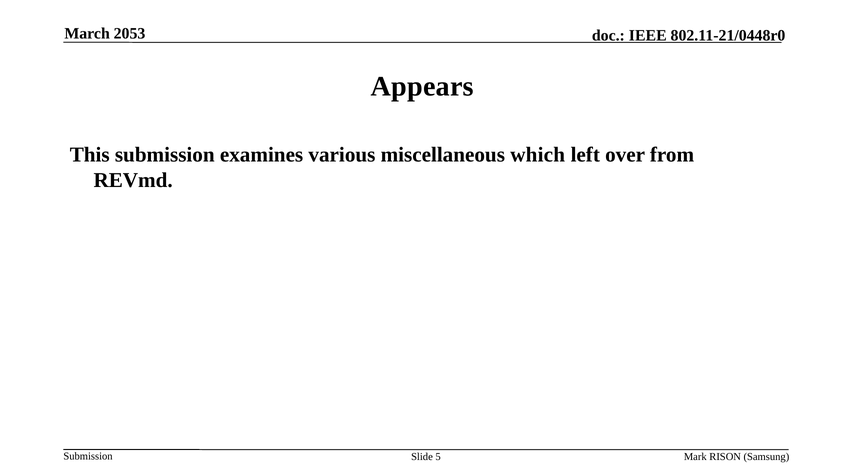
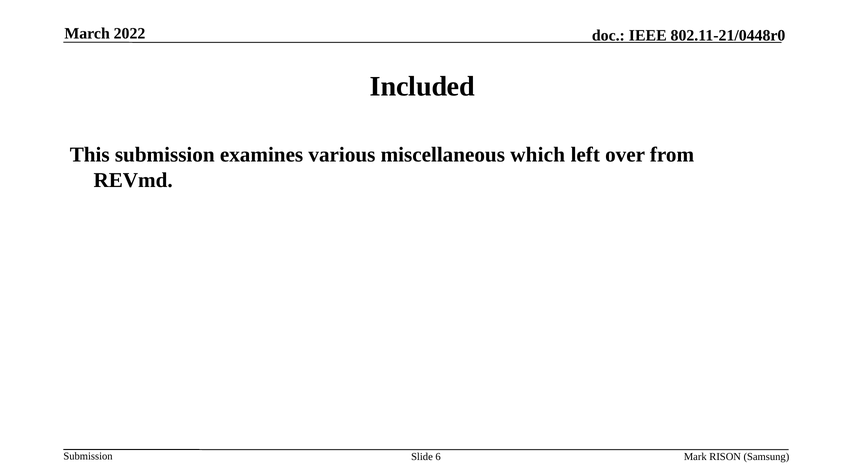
2053: 2053 -> 2022 (130, 34)
Appears: Appears -> Included (422, 86)
5: 5 -> 6 (438, 456)
